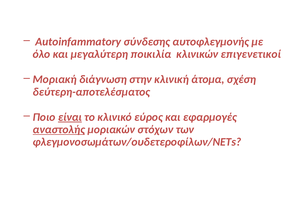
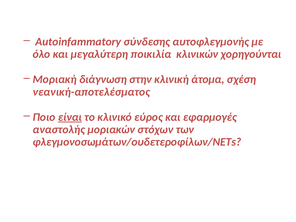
επιγενετικοί: επιγενετικοί -> χορηγούνται (251, 54)
δεύτερη-αποτελέσματος: δεύτερη-αποτελέσματος -> νεανική-αποτελέσματος (91, 92)
αναστολής underline: present -> none (59, 130)
